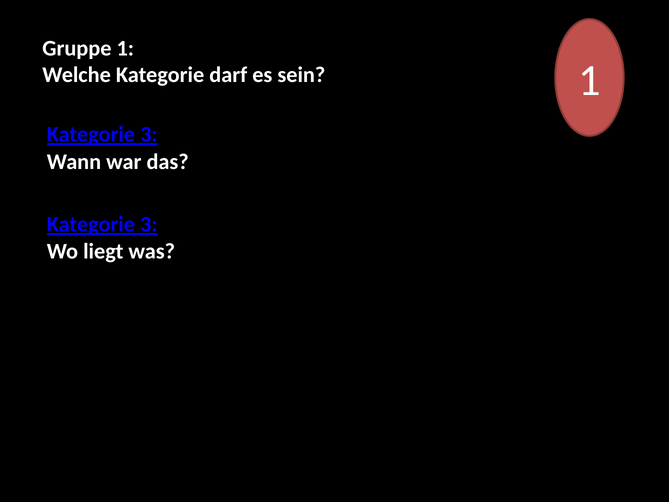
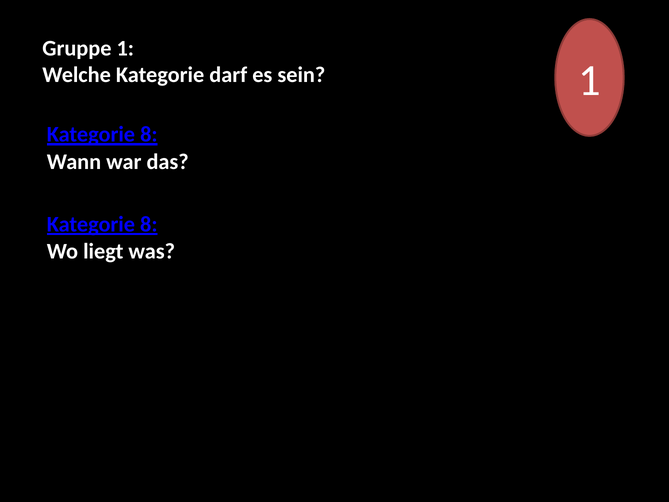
3: 3 -> 8 (149, 135)
3: 3 -> 8 (149, 224)
